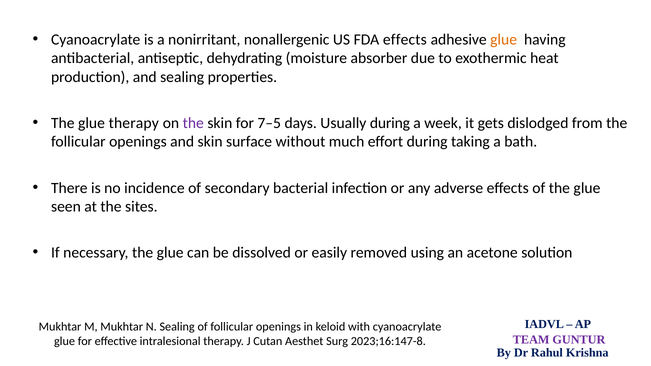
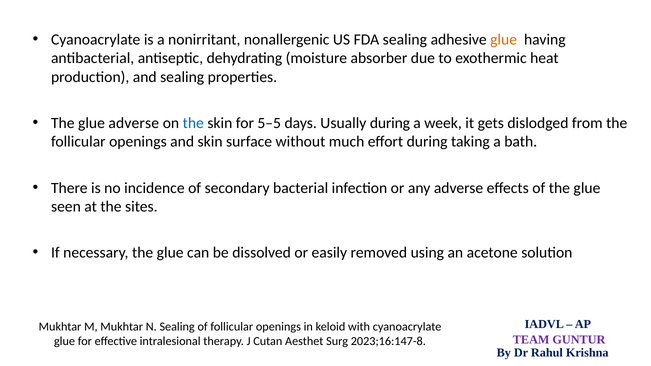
FDA effects: effects -> sealing (405, 40)
glue therapy: therapy -> adverse (134, 123)
the colour: purple -> blue (193, 123)
7–5: 7–5 -> 5–5 (269, 123)
